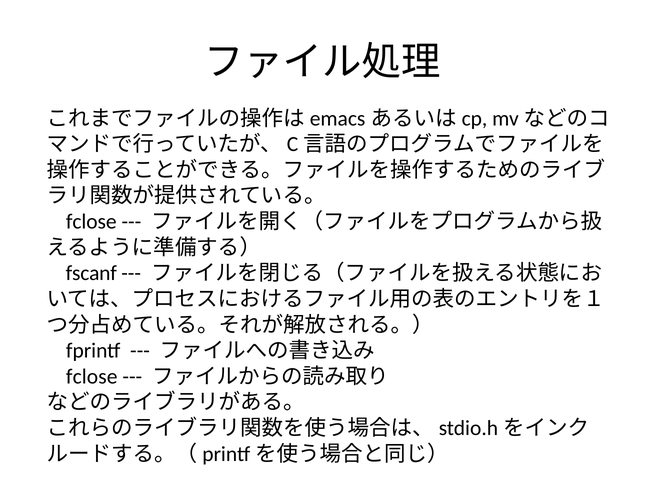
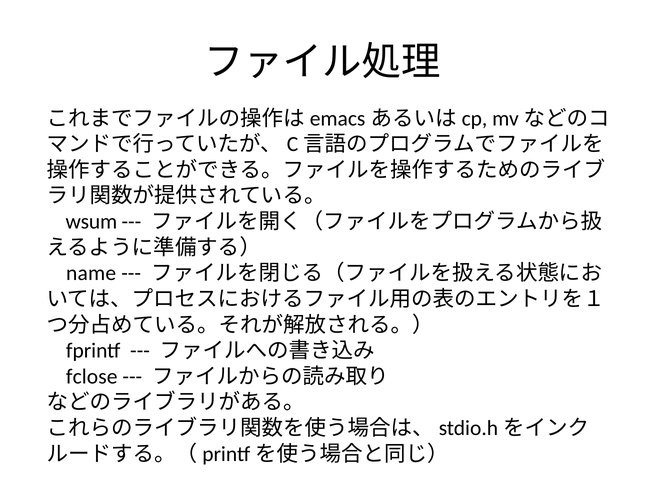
fclose: fclose -> wsum (91, 222)
fscanf: fscanf -> name (91, 273)
